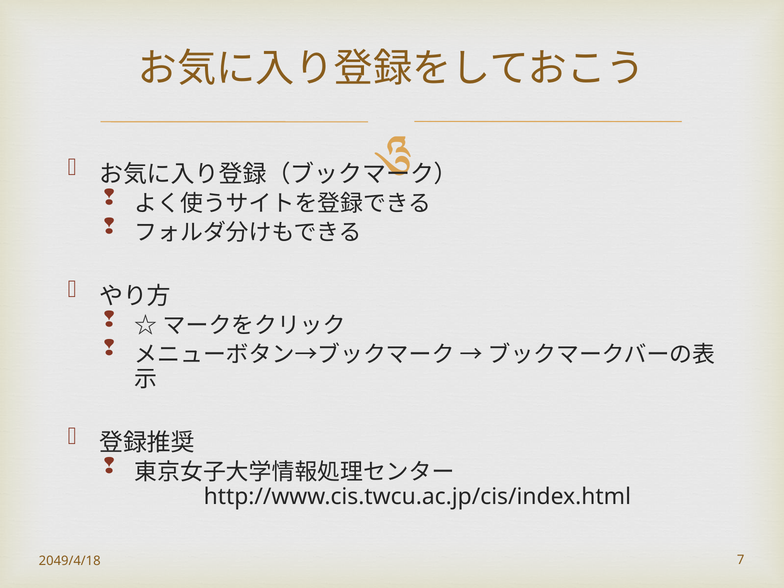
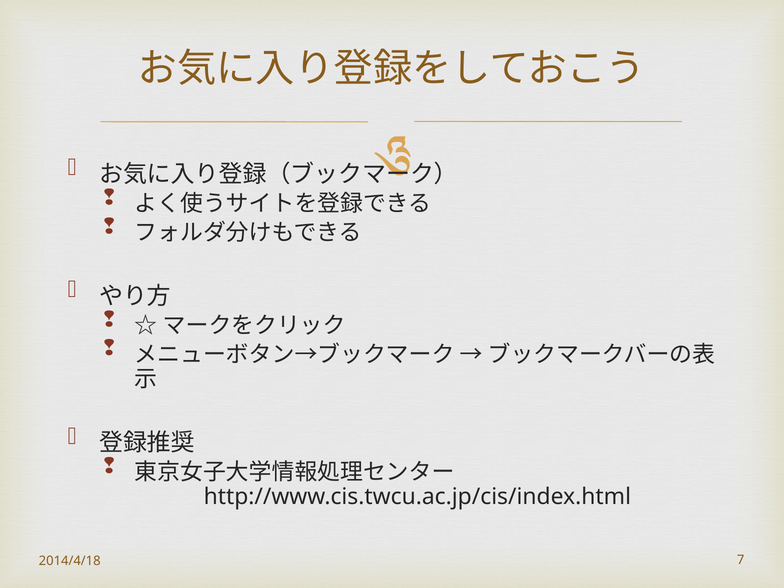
2049/4/18: 2049/4/18 -> 2014/4/18 (70, 561)
